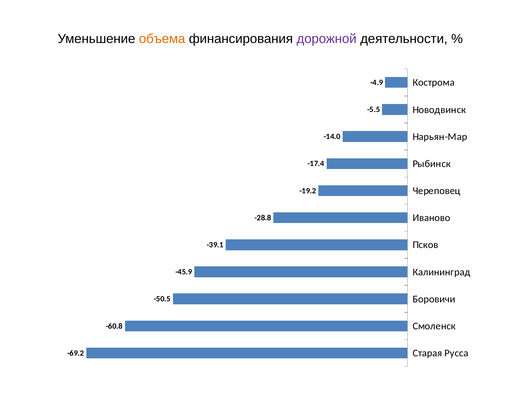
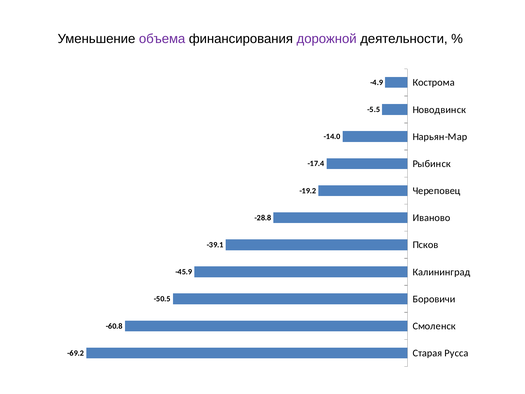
объема colour: orange -> purple (162, 39)
